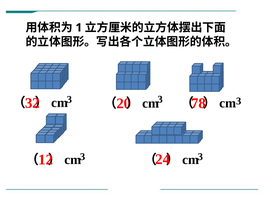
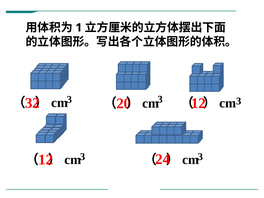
78: 78 -> 12 (198, 103)
